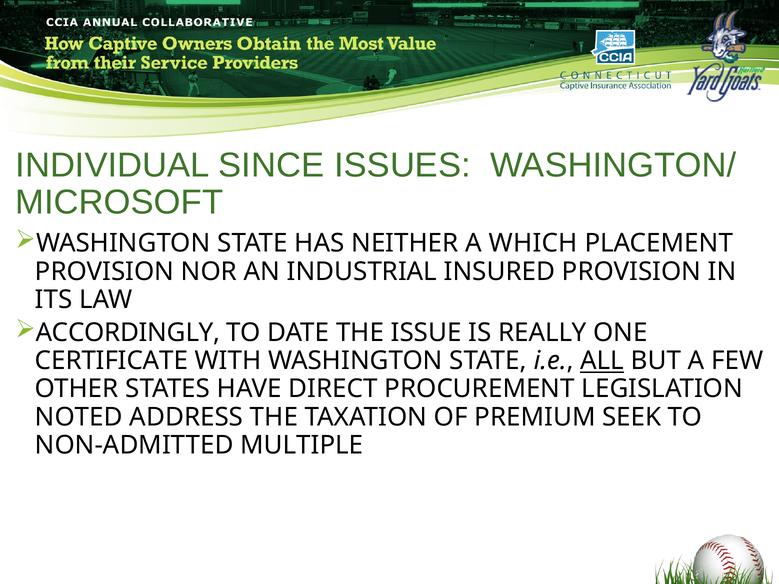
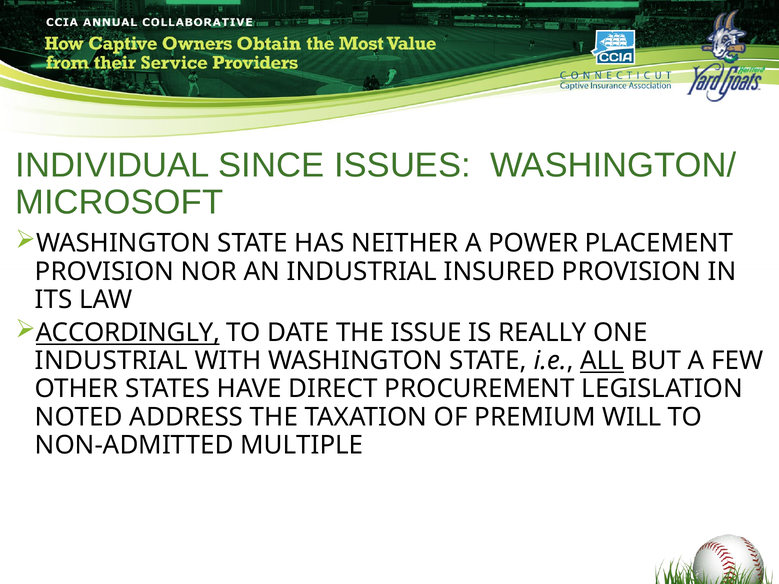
WHICH: WHICH -> POWER (533, 244)
ACCORDINGLY underline: none -> present (128, 333)
CERTIFICATE: CERTIFICATE -> INDUSTRIAL (111, 361)
SEEK: SEEK -> WILL (632, 417)
